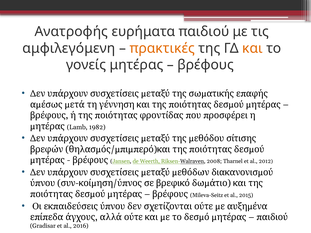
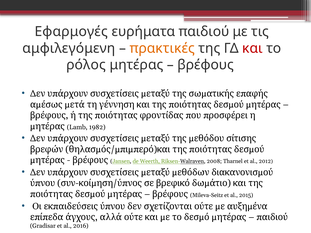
Ανατροφής: Ανατροφής -> Εφαρμογές (71, 32)
και colour: orange -> red (253, 48)
γονείς: γονείς -> ρόλος (86, 65)
